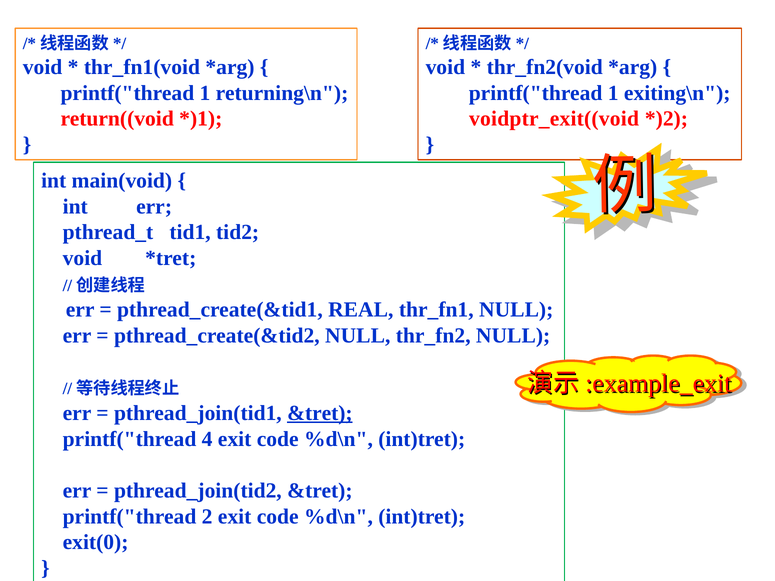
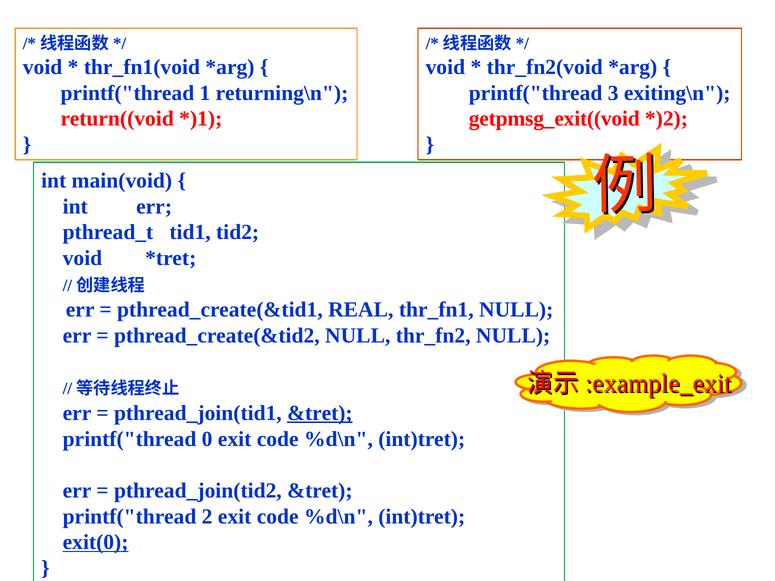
1: 1 -> 3 (613, 93)
voidptr_exit((void: voidptr_exit((void -> getpmsg_exit((void (554, 119)
4: 4 -> 0 (207, 439)
exit(0 underline: none -> present (96, 543)
